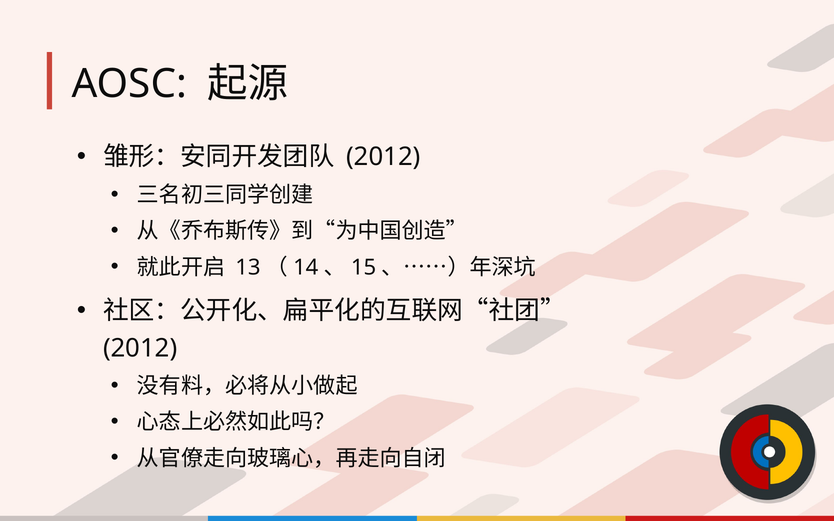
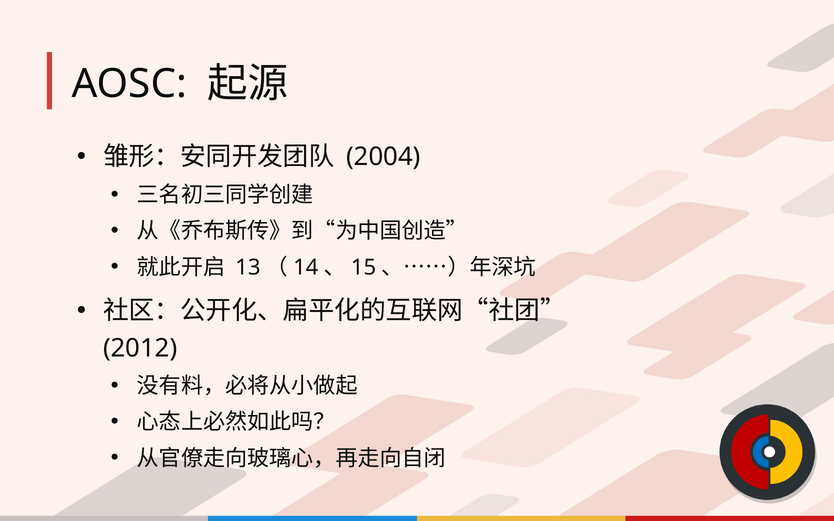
2012: 2012 -> 2004 (383, 157)
